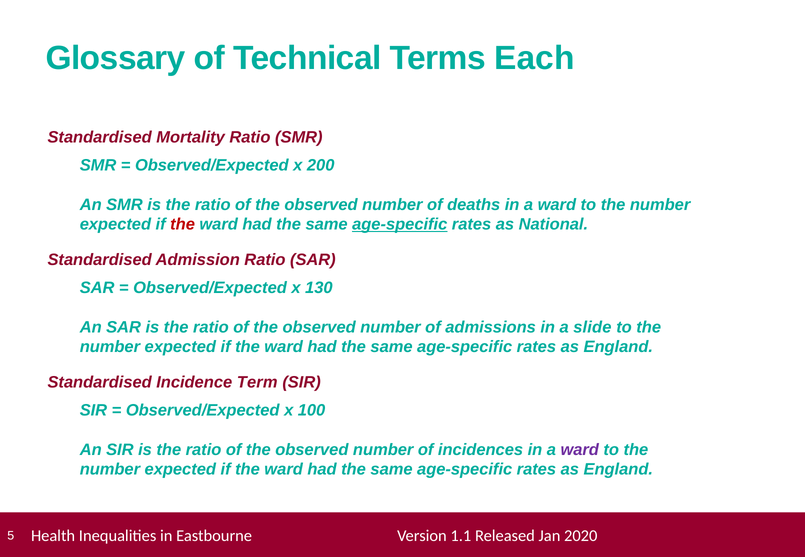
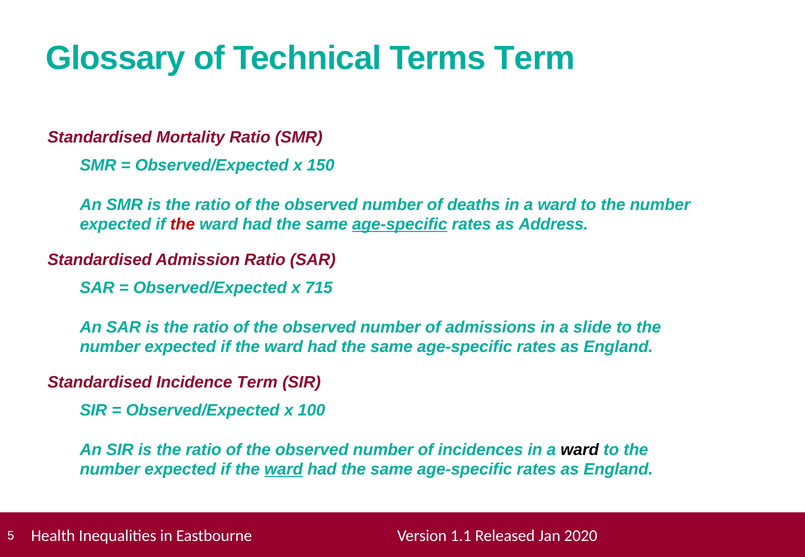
Terms Each: Each -> Term (535, 58)
200: 200 -> 150 (321, 165)
National: National -> Address (553, 225)
130: 130 -> 715 (319, 288)
ward colour: purple -> black (580, 450)
ward underline: none -> present (284, 470)
